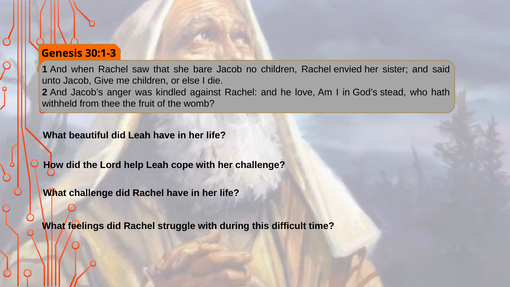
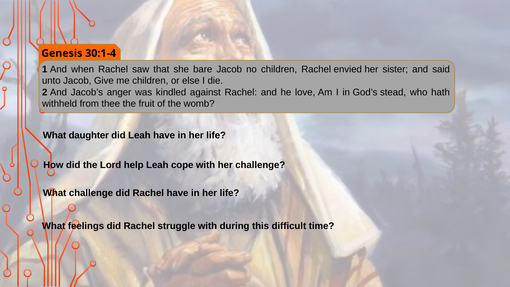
30:1-3: 30:1-3 -> 30:1-4 (101, 53)
beautiful: beautiful -> daughter (89, 135)
